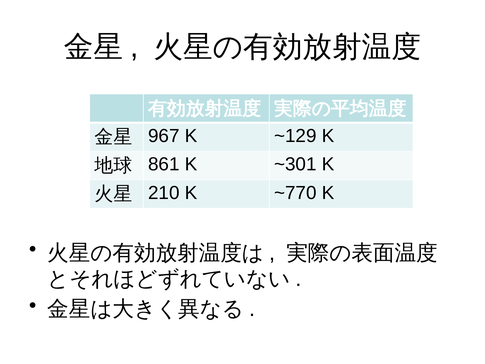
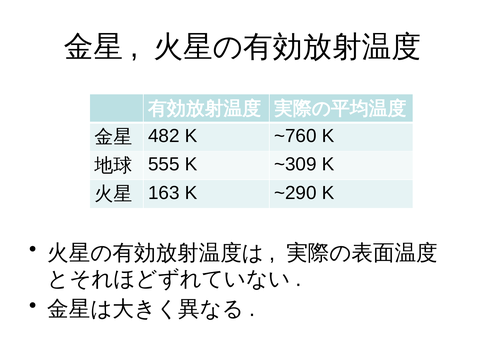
967: 967 -> 482 (164, 136)
~129: ~129 -> ~760 (295, 136)
861: 861 -> 555 (164, 164)
~301: ~301 -> ~309 (295, 164)
210: 210 -> 163 (164, 193)
~770: ~770 -> ~290 (295, 193)
